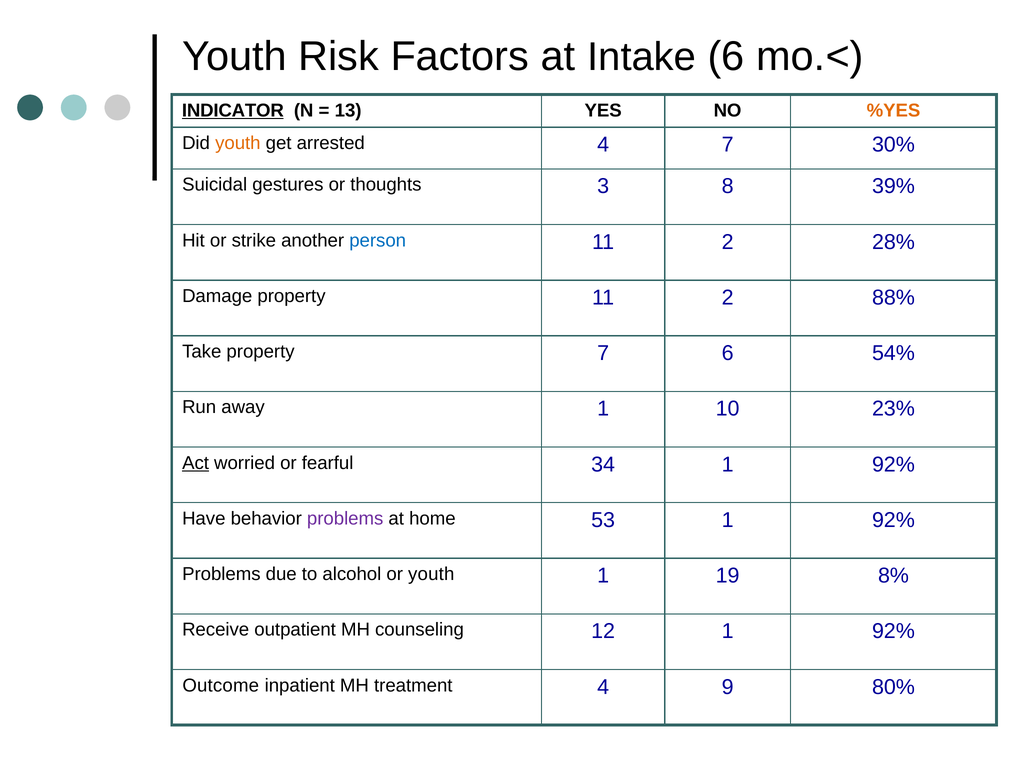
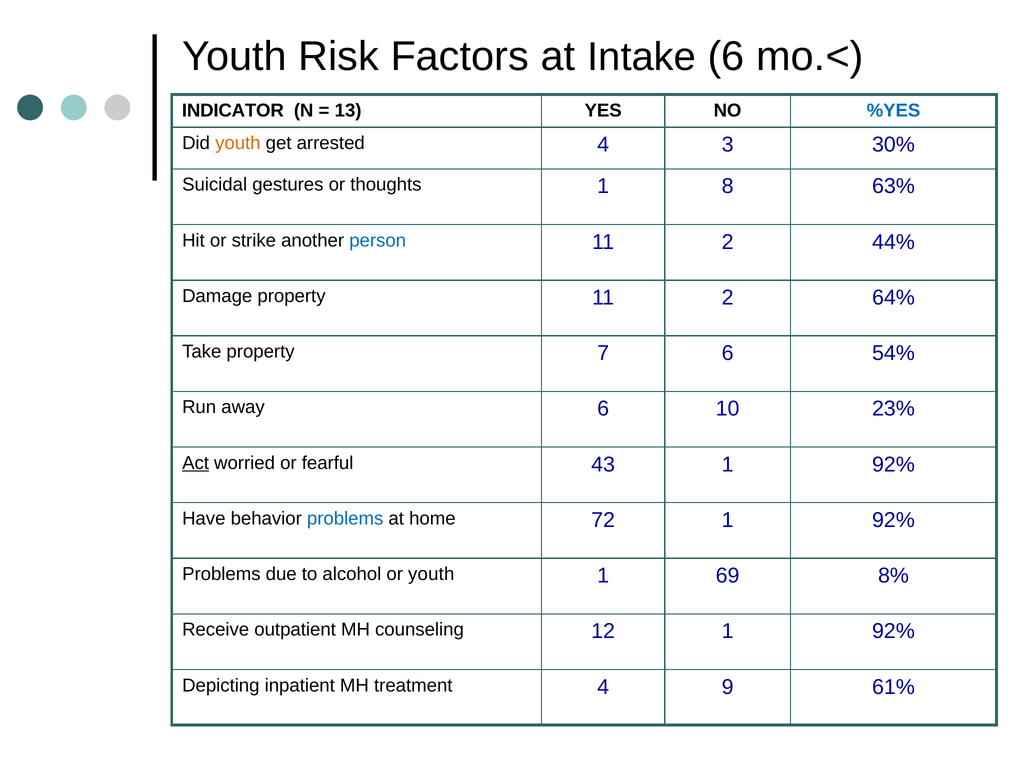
INDICATOR underline: present -> none (233, 110)
%YES colour: orange -> blue (894, 110)
4 7: 7 -> 3 (728, 145)
thoughts 3: 3 -> 1 (603, 186)
39%: 39% -> 63% (893, 186)
28%: 28% -> 44% (893, 242)
88%: 88% -> 64% (893, 298)
away 1: 1 -> 6 (603, 408)
34: 34 -> 43 (603, 464)
problems colour: purple -> blue (345, 518)
53: 53 -> 72 (603, 520)
19: 19 -> 69 (728, 575)
Outcome: Outcome -> Depicting (221, 685)
80%: 80% -> 61% (893, 686)
